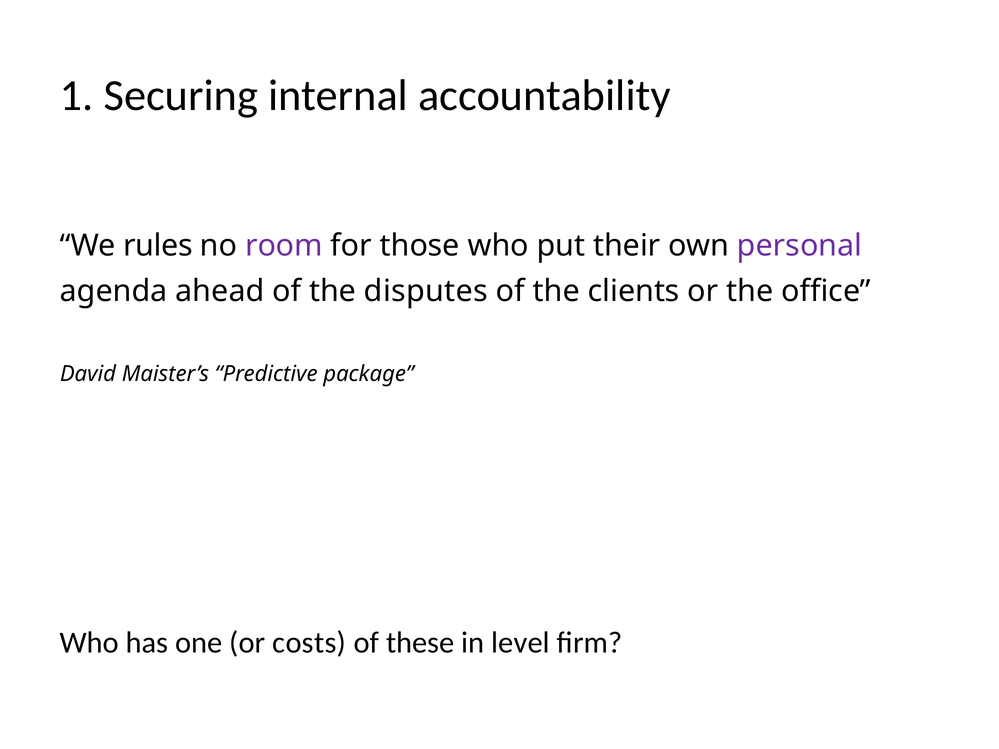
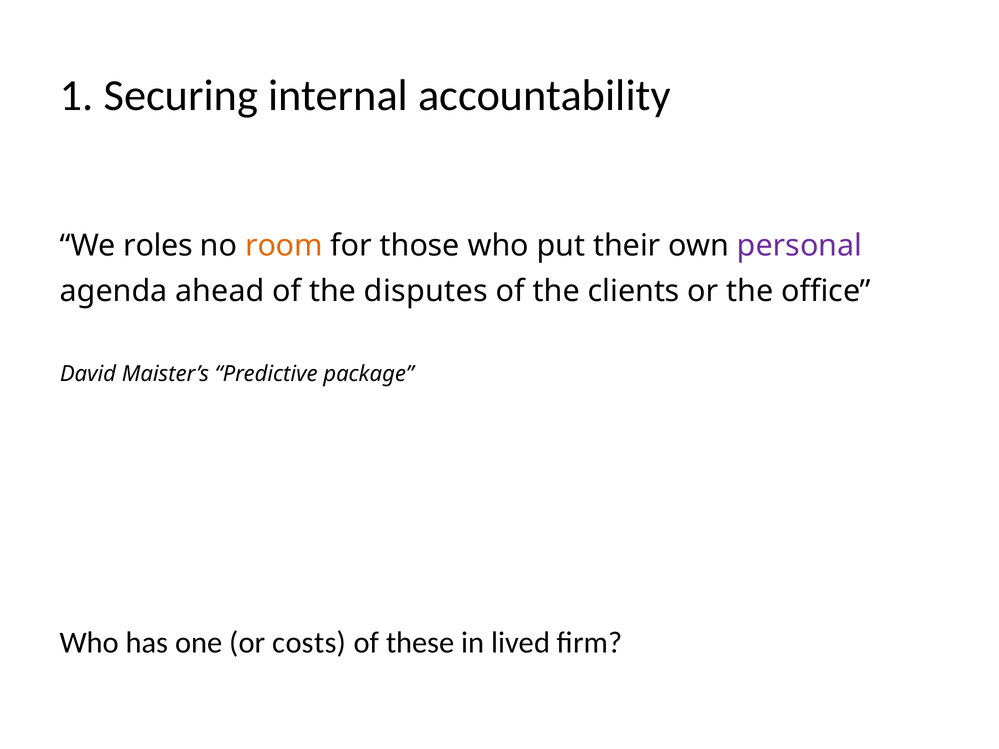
rules: rules -> roles (158, 246)
room colour: purple -> orange (284, 246)
level: level -> lived (521, 643)
